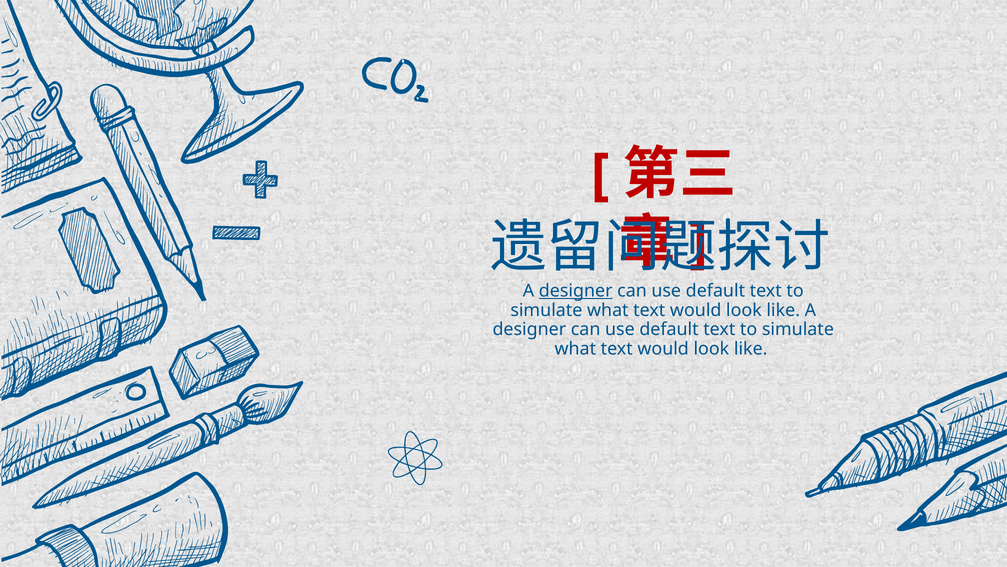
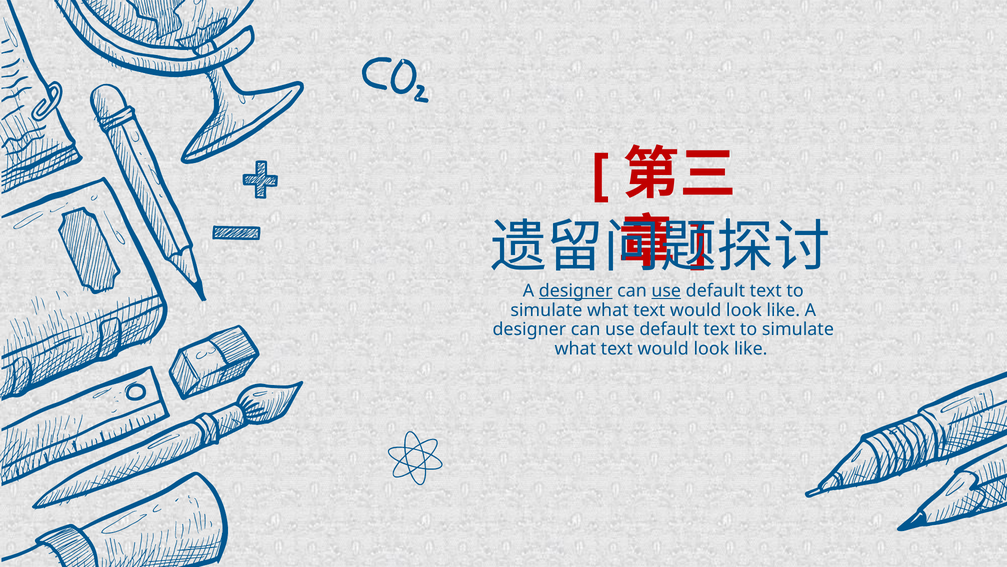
use underline: none -> present (666, 291)
